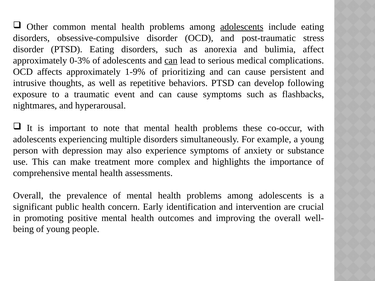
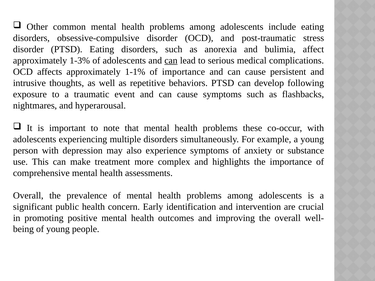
adolescents underline: present -> none (242, 27)
0-3%: 0-3% -> 1-3% (80, 61)
1-9%: 1-9% -> 1-1% (135, 72)
of prioritizing: prioritizing -> importance (184, 72)
